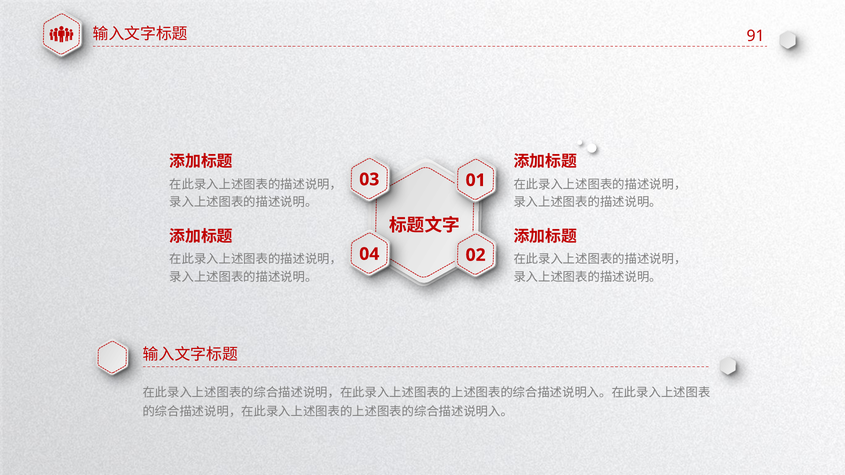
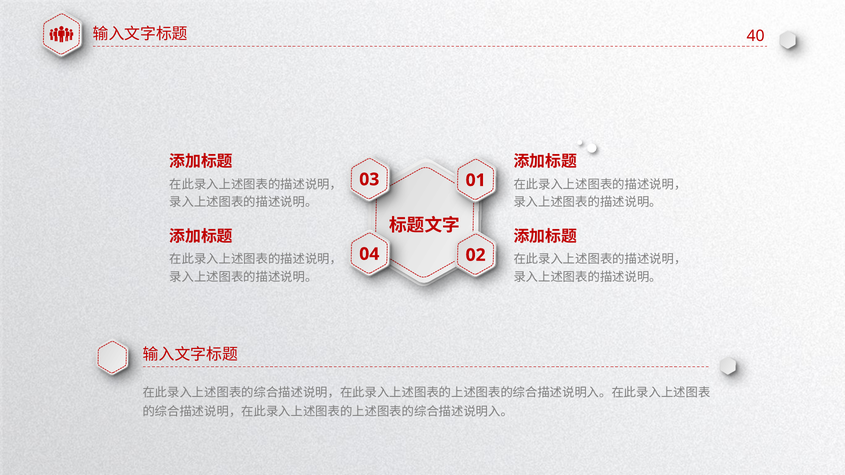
91: 91 -> 40 (756, 36)
